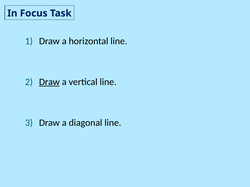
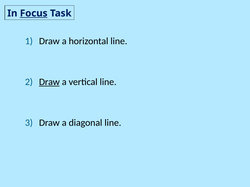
Focus underline: none -> present (34, 13)
